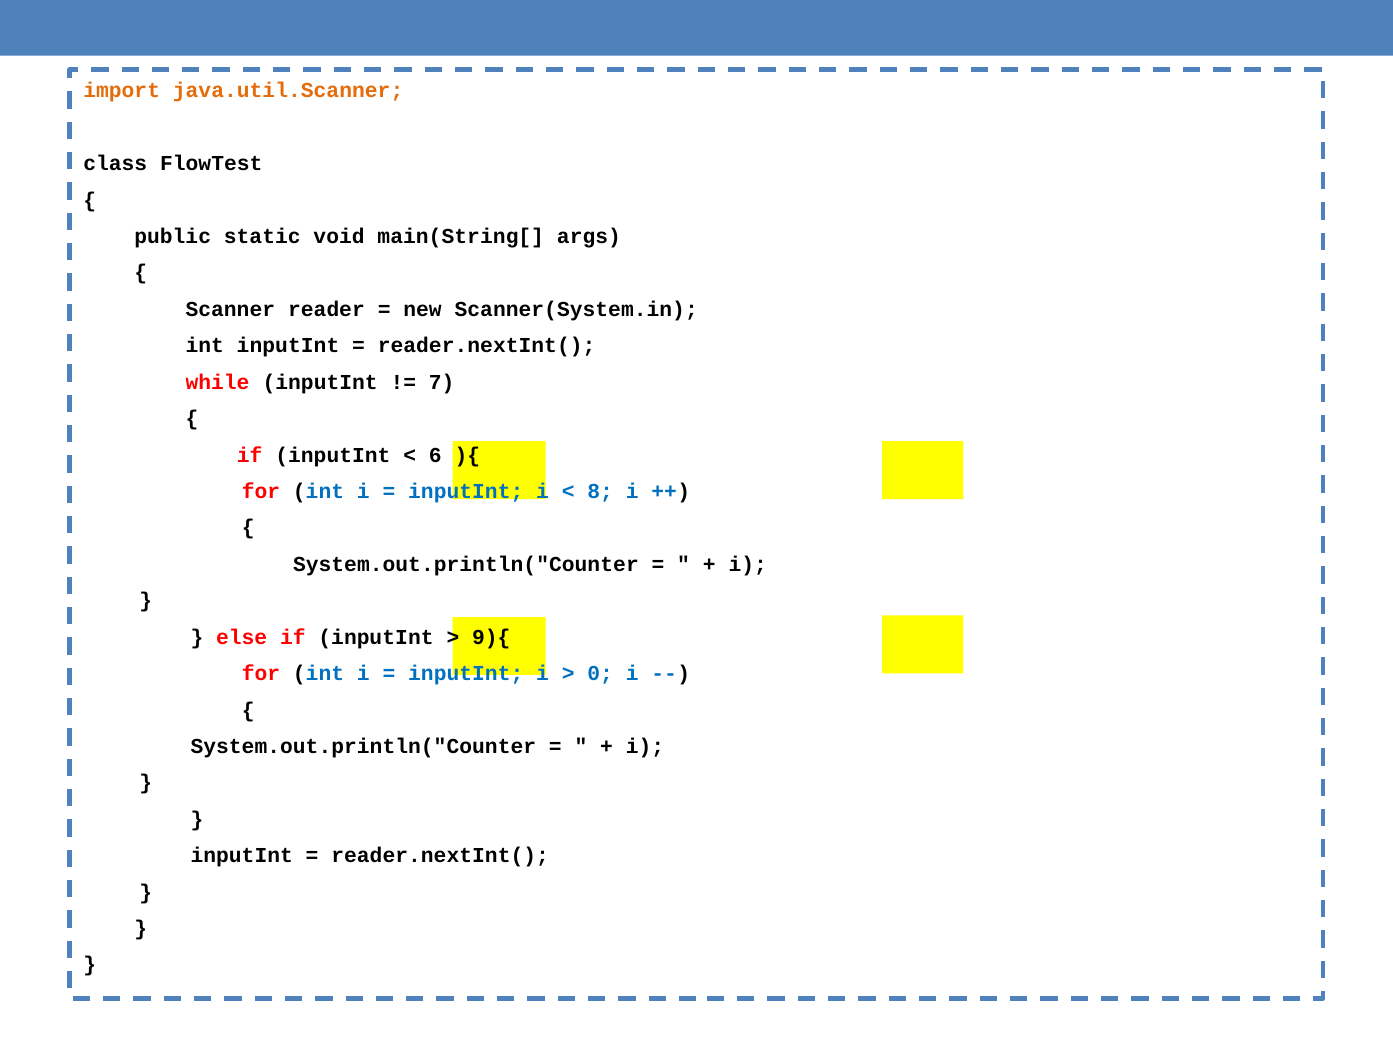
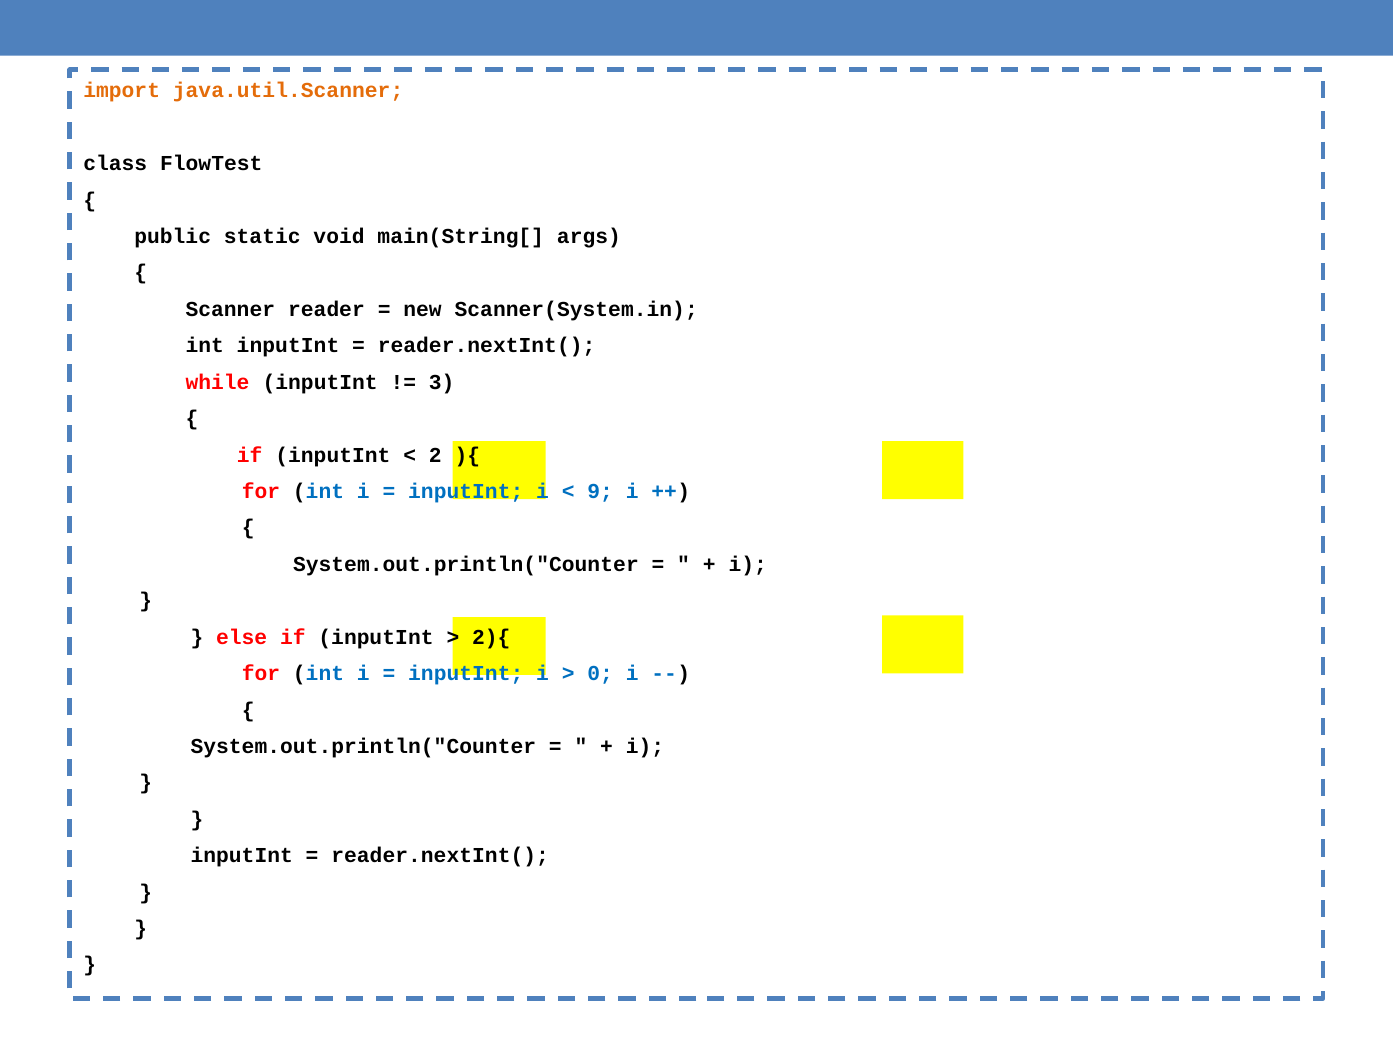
7: 7 -> 3 (442, 382)
6: 6 -> 2 (435, 455)
8: 8 -> 9 (600, 491)
9){: 9){ -> 2){ (491, 637)
